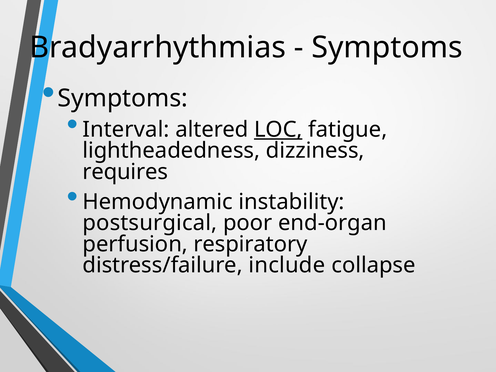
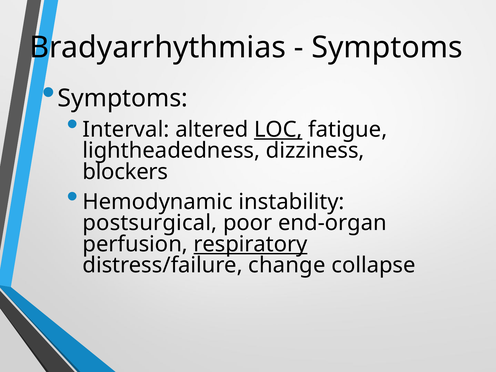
requires: requires -> blockers (125, 172)
respiratory underline: none -> present (250, 244)
include: include -> change (287, 265)
